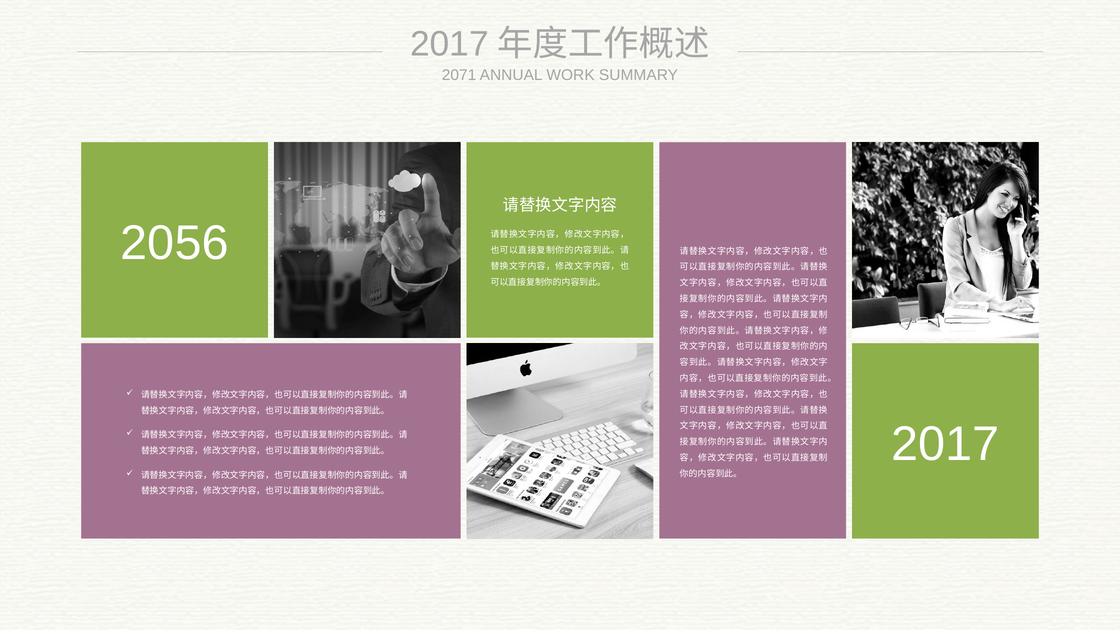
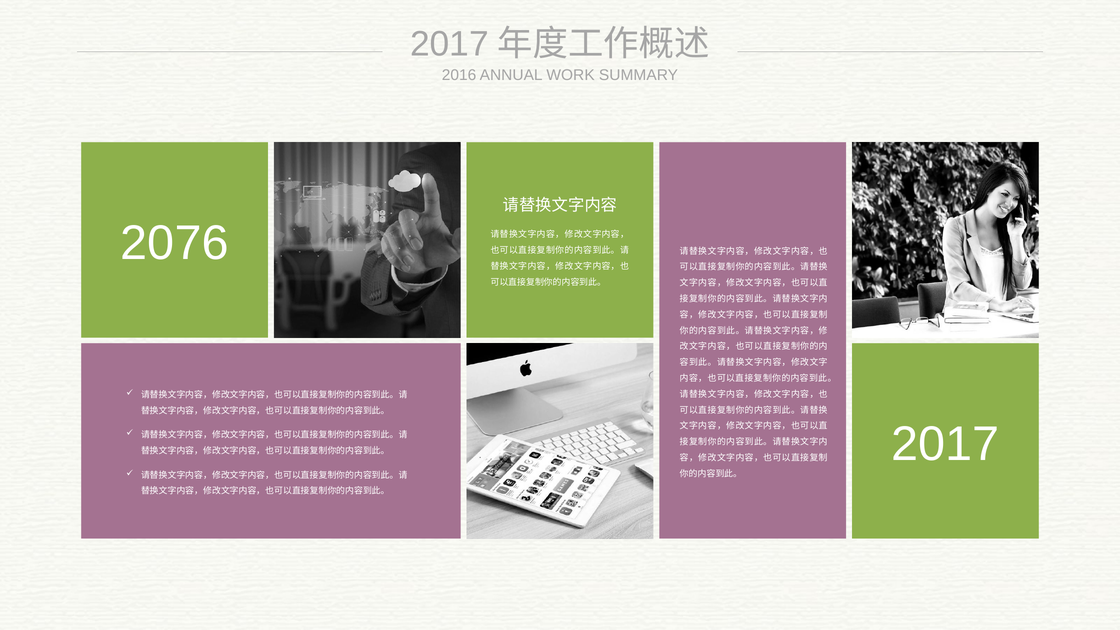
2071: 2071 -> 2016 (459, 75)
2056: 2056 -> 2076 (175, 243)
